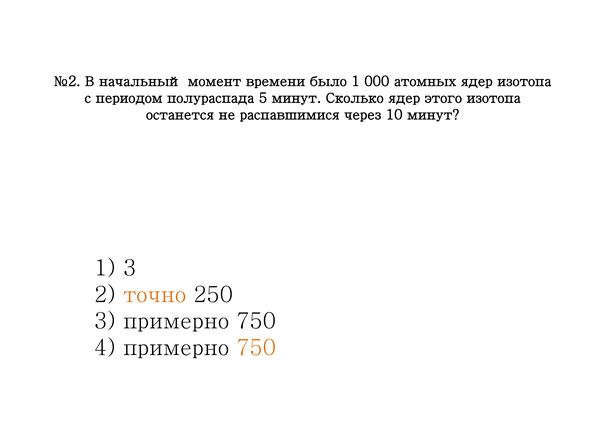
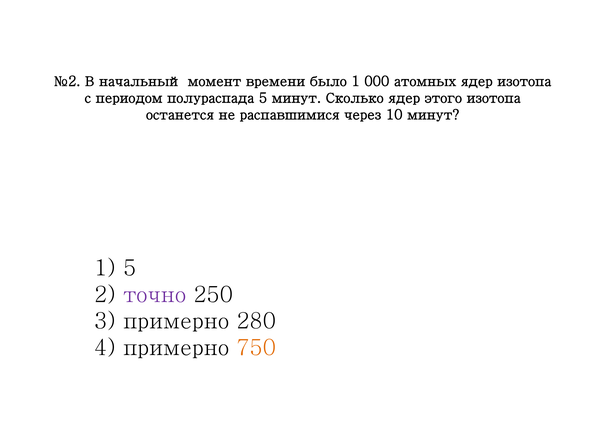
1 3: 3 -> 5 (130, 268)
точно colour: orange -> purple (155, 295)
3 примерно 750: 750 -> 280 (256, 321)
